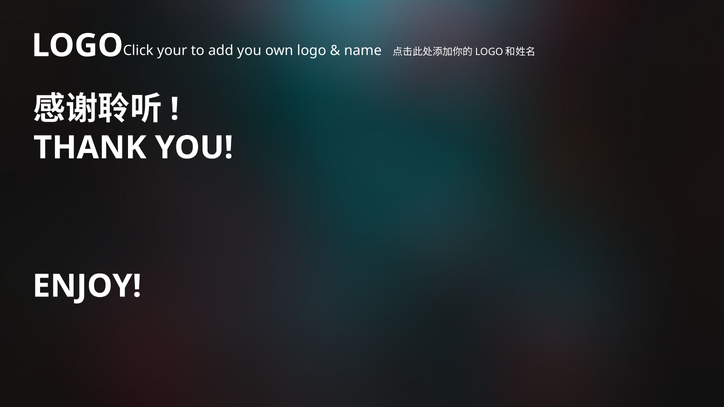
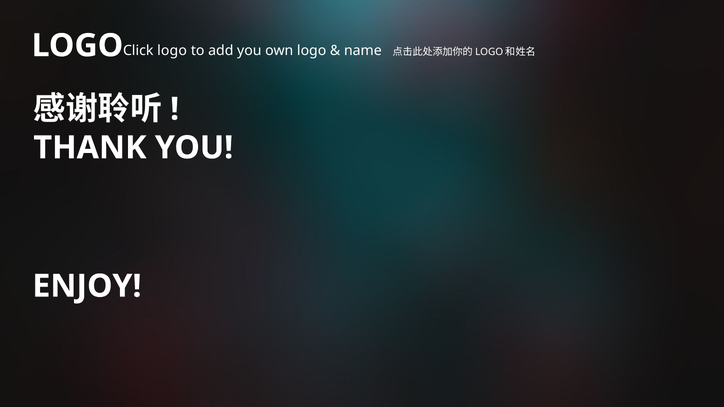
Click your: your -> logo (172, 50)
